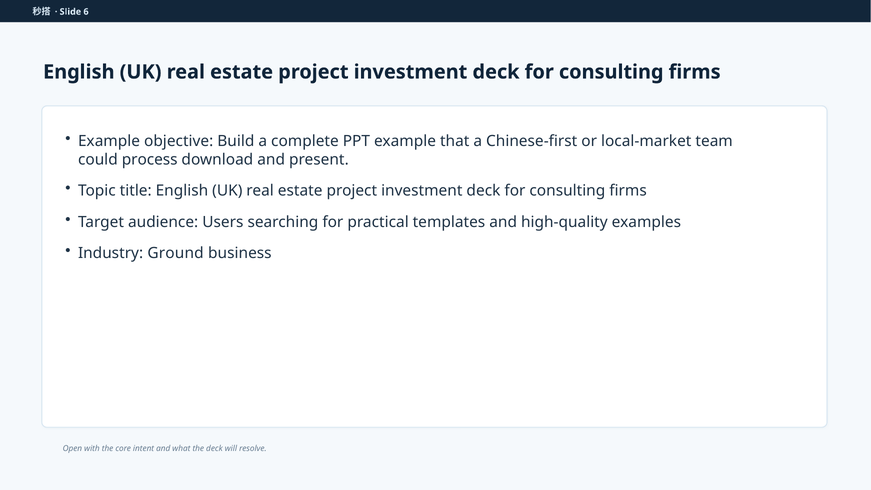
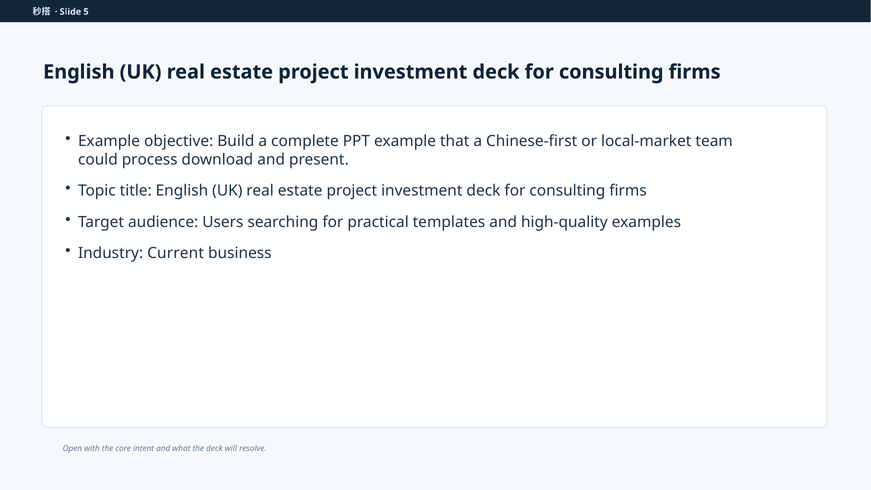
6: 6 -> 5 (86, 12)
Ground: Ground -> Current (176, 253)
